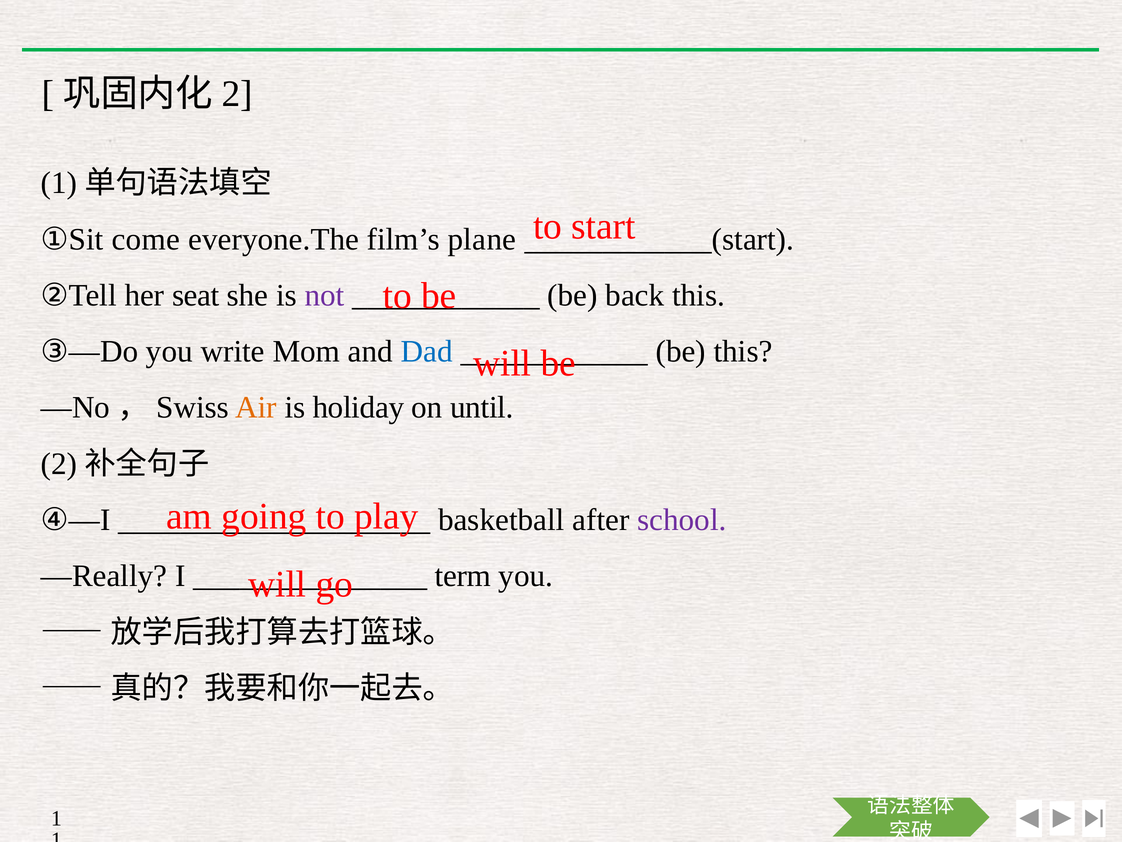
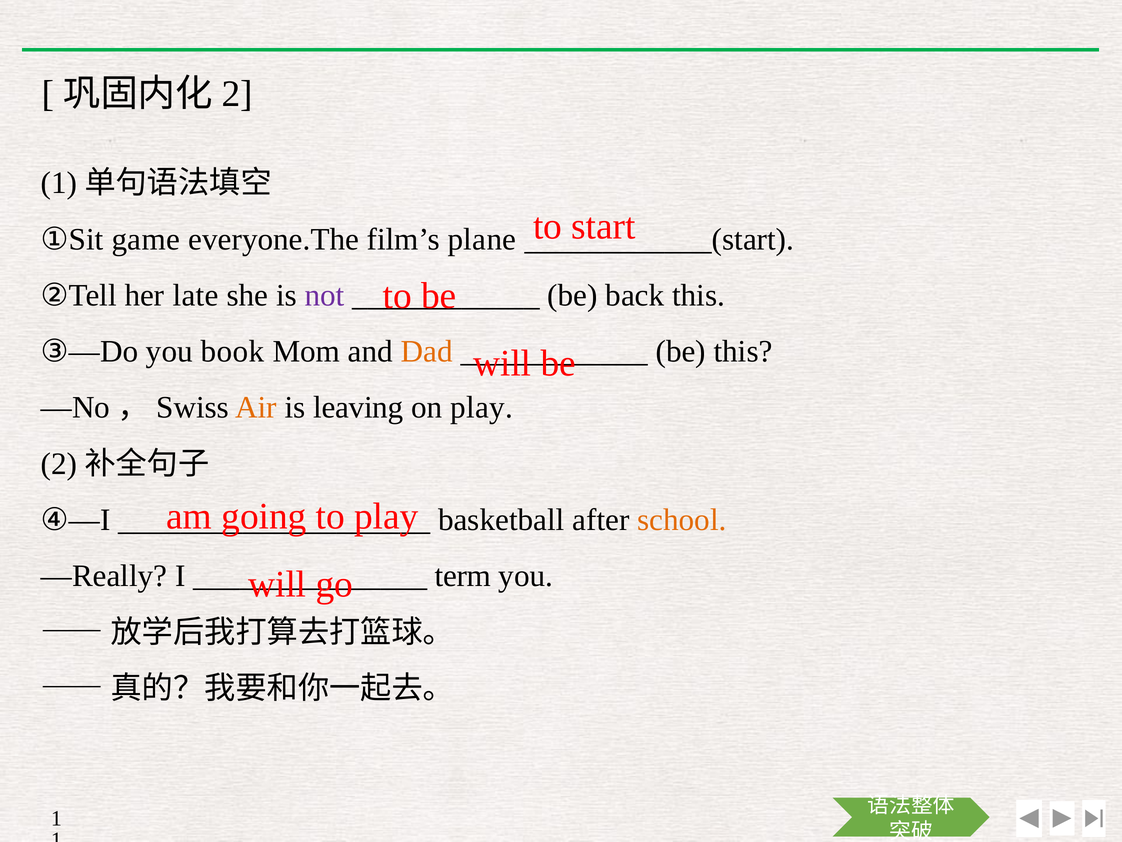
come: come -> game (146, 239)
seat: seat -> late (196, 295)
write: write -> book (232, 351)
Dad colour: blue -> orange (427, 351)
holiday: holiday -> leaving (358, 407)
on until: until -> play (481, 407)
school colour: purple -> orange (682, 520)
